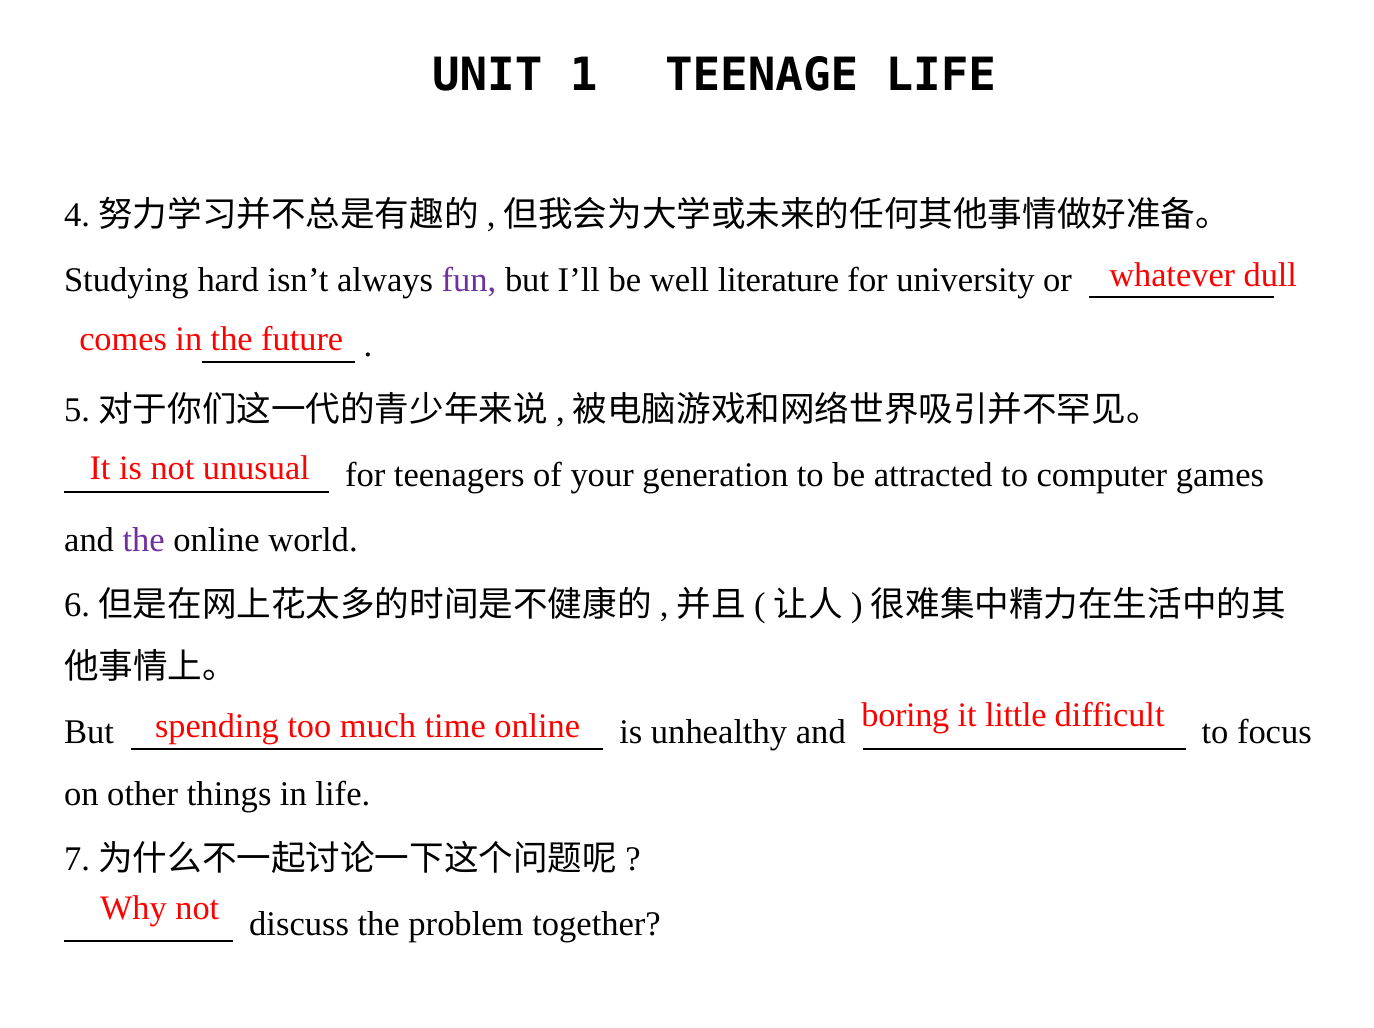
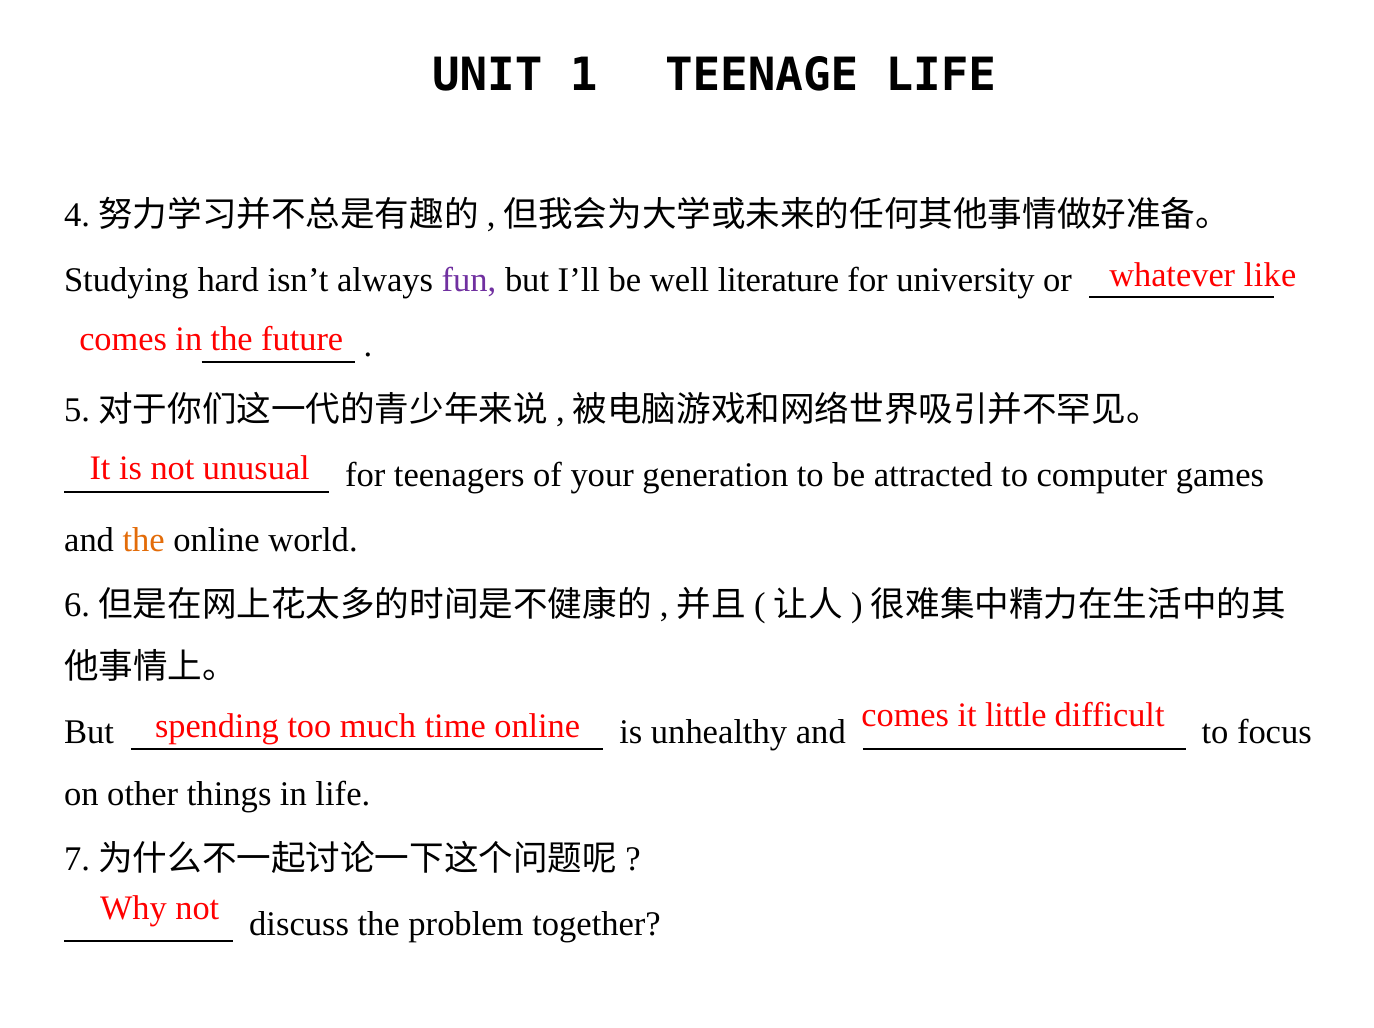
dull: dull -> like (1270, 275)
the colour: purple -> orange (144, 540)
online boring: boring -> comes (905, 715)
